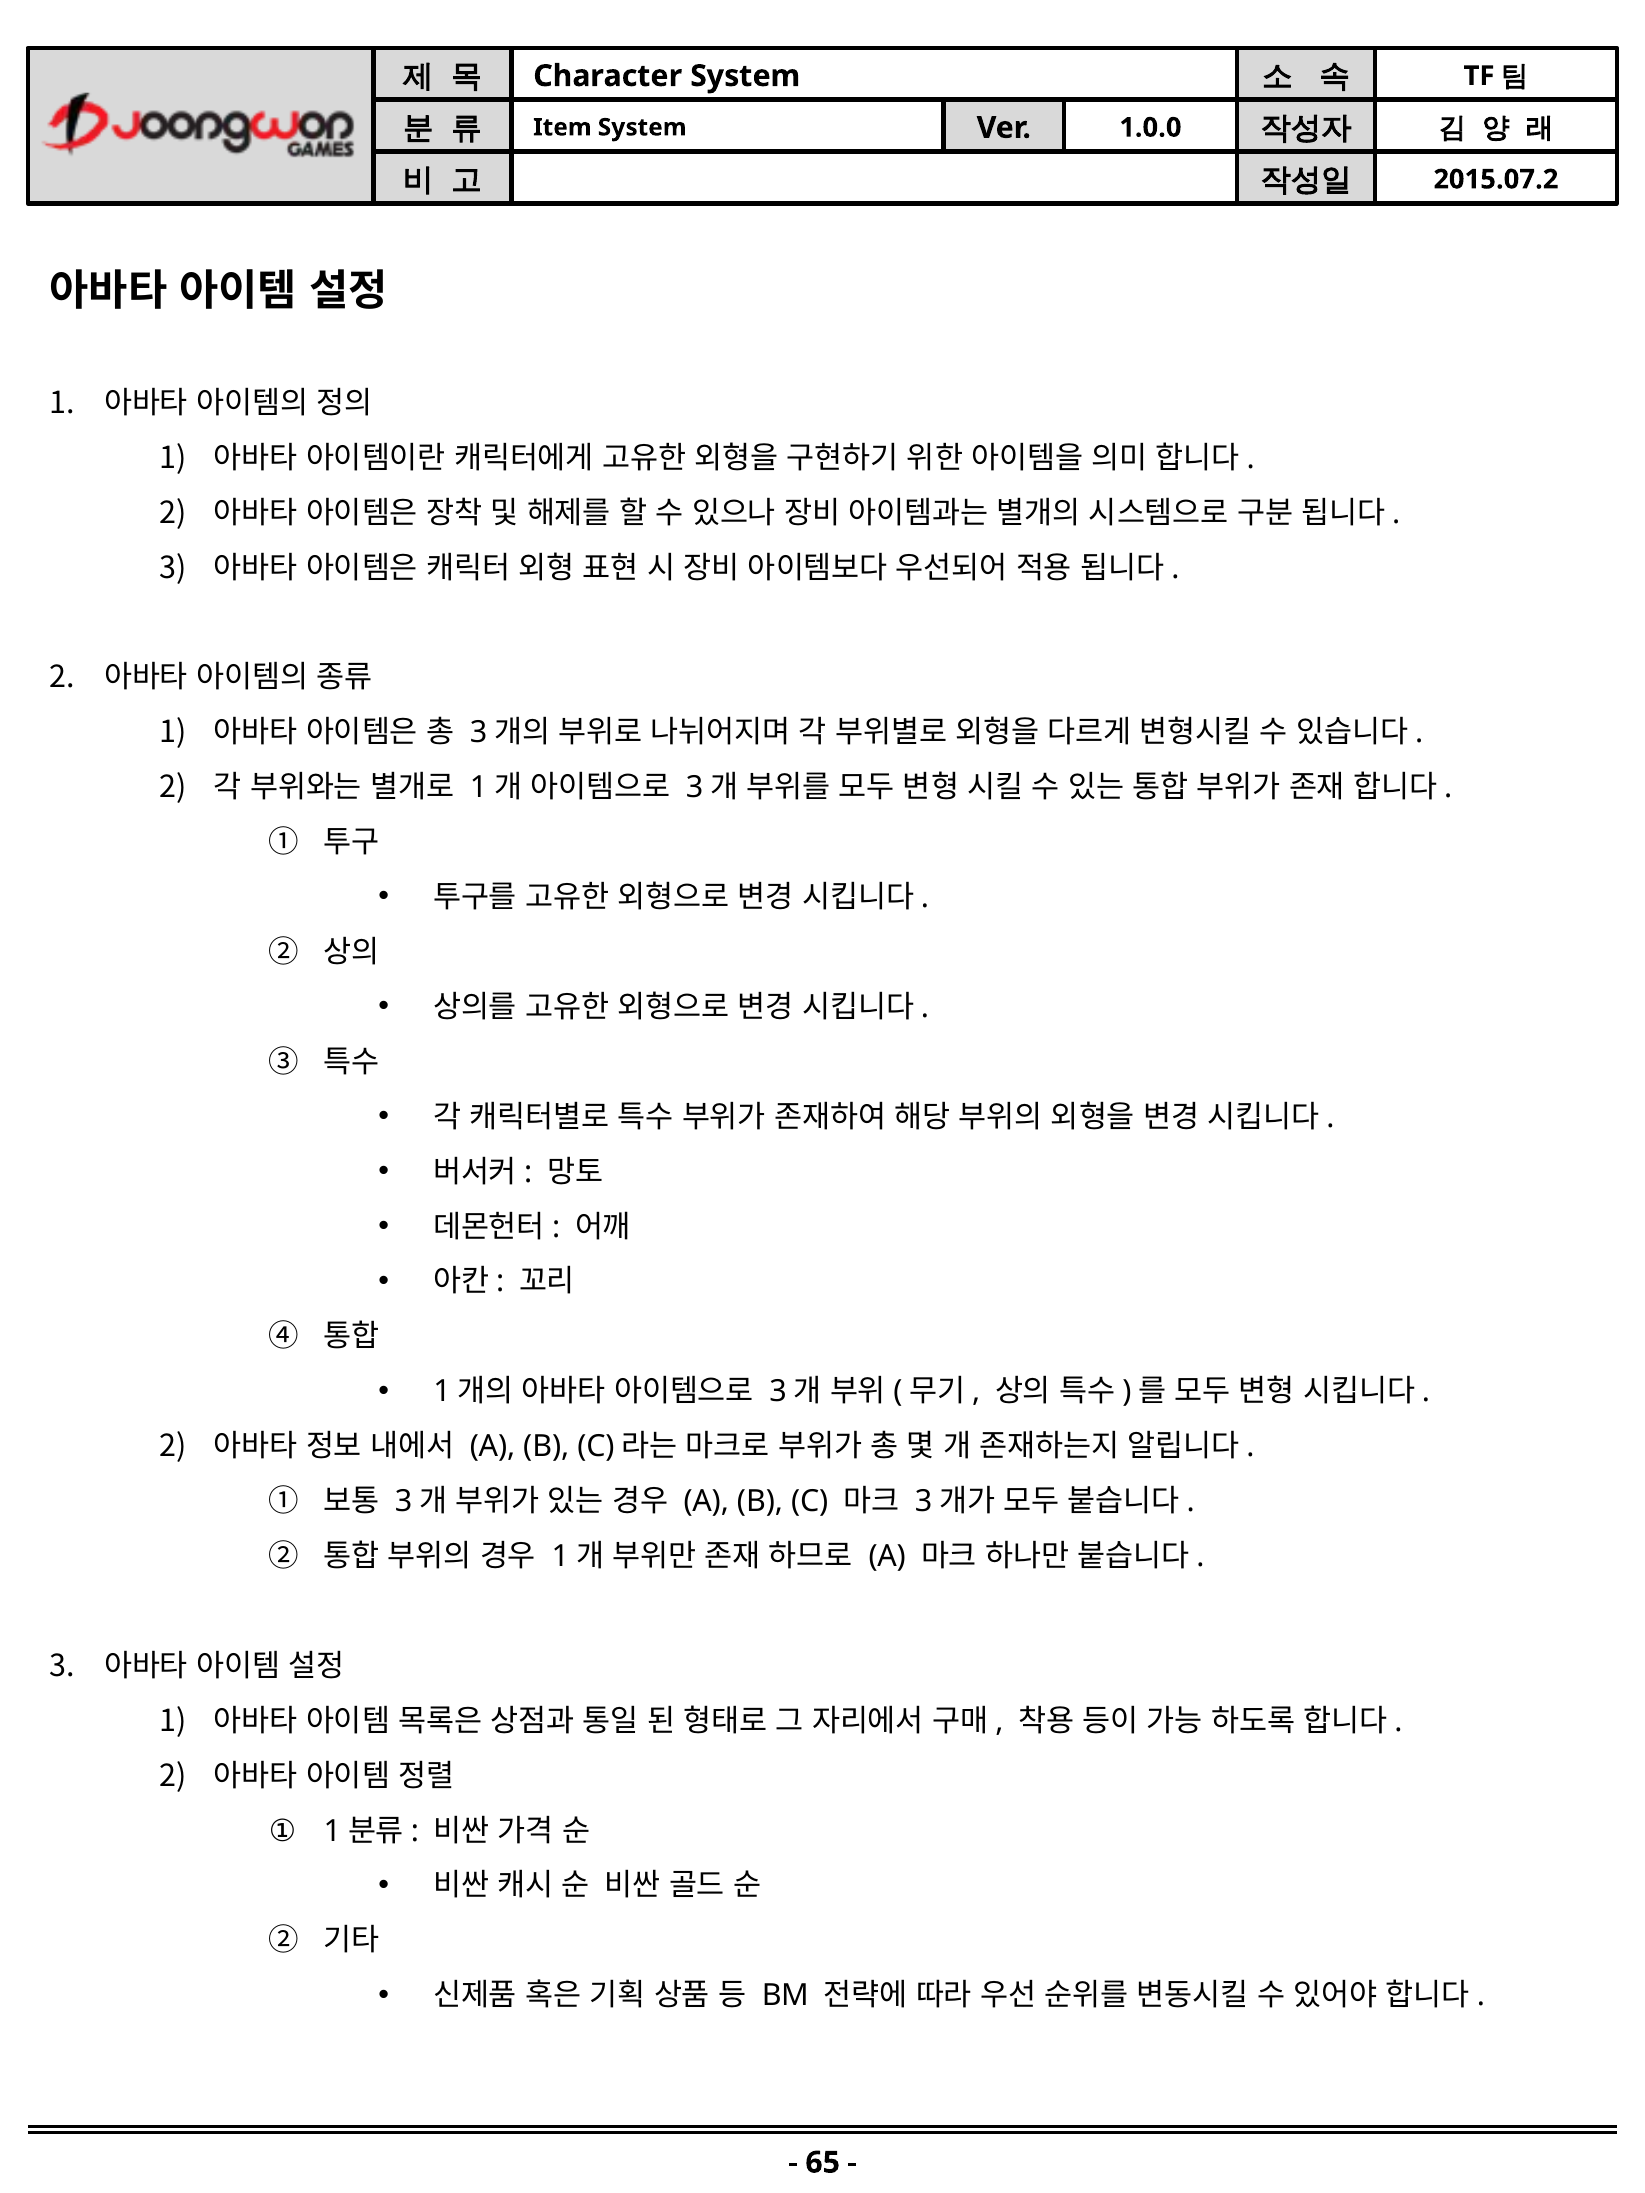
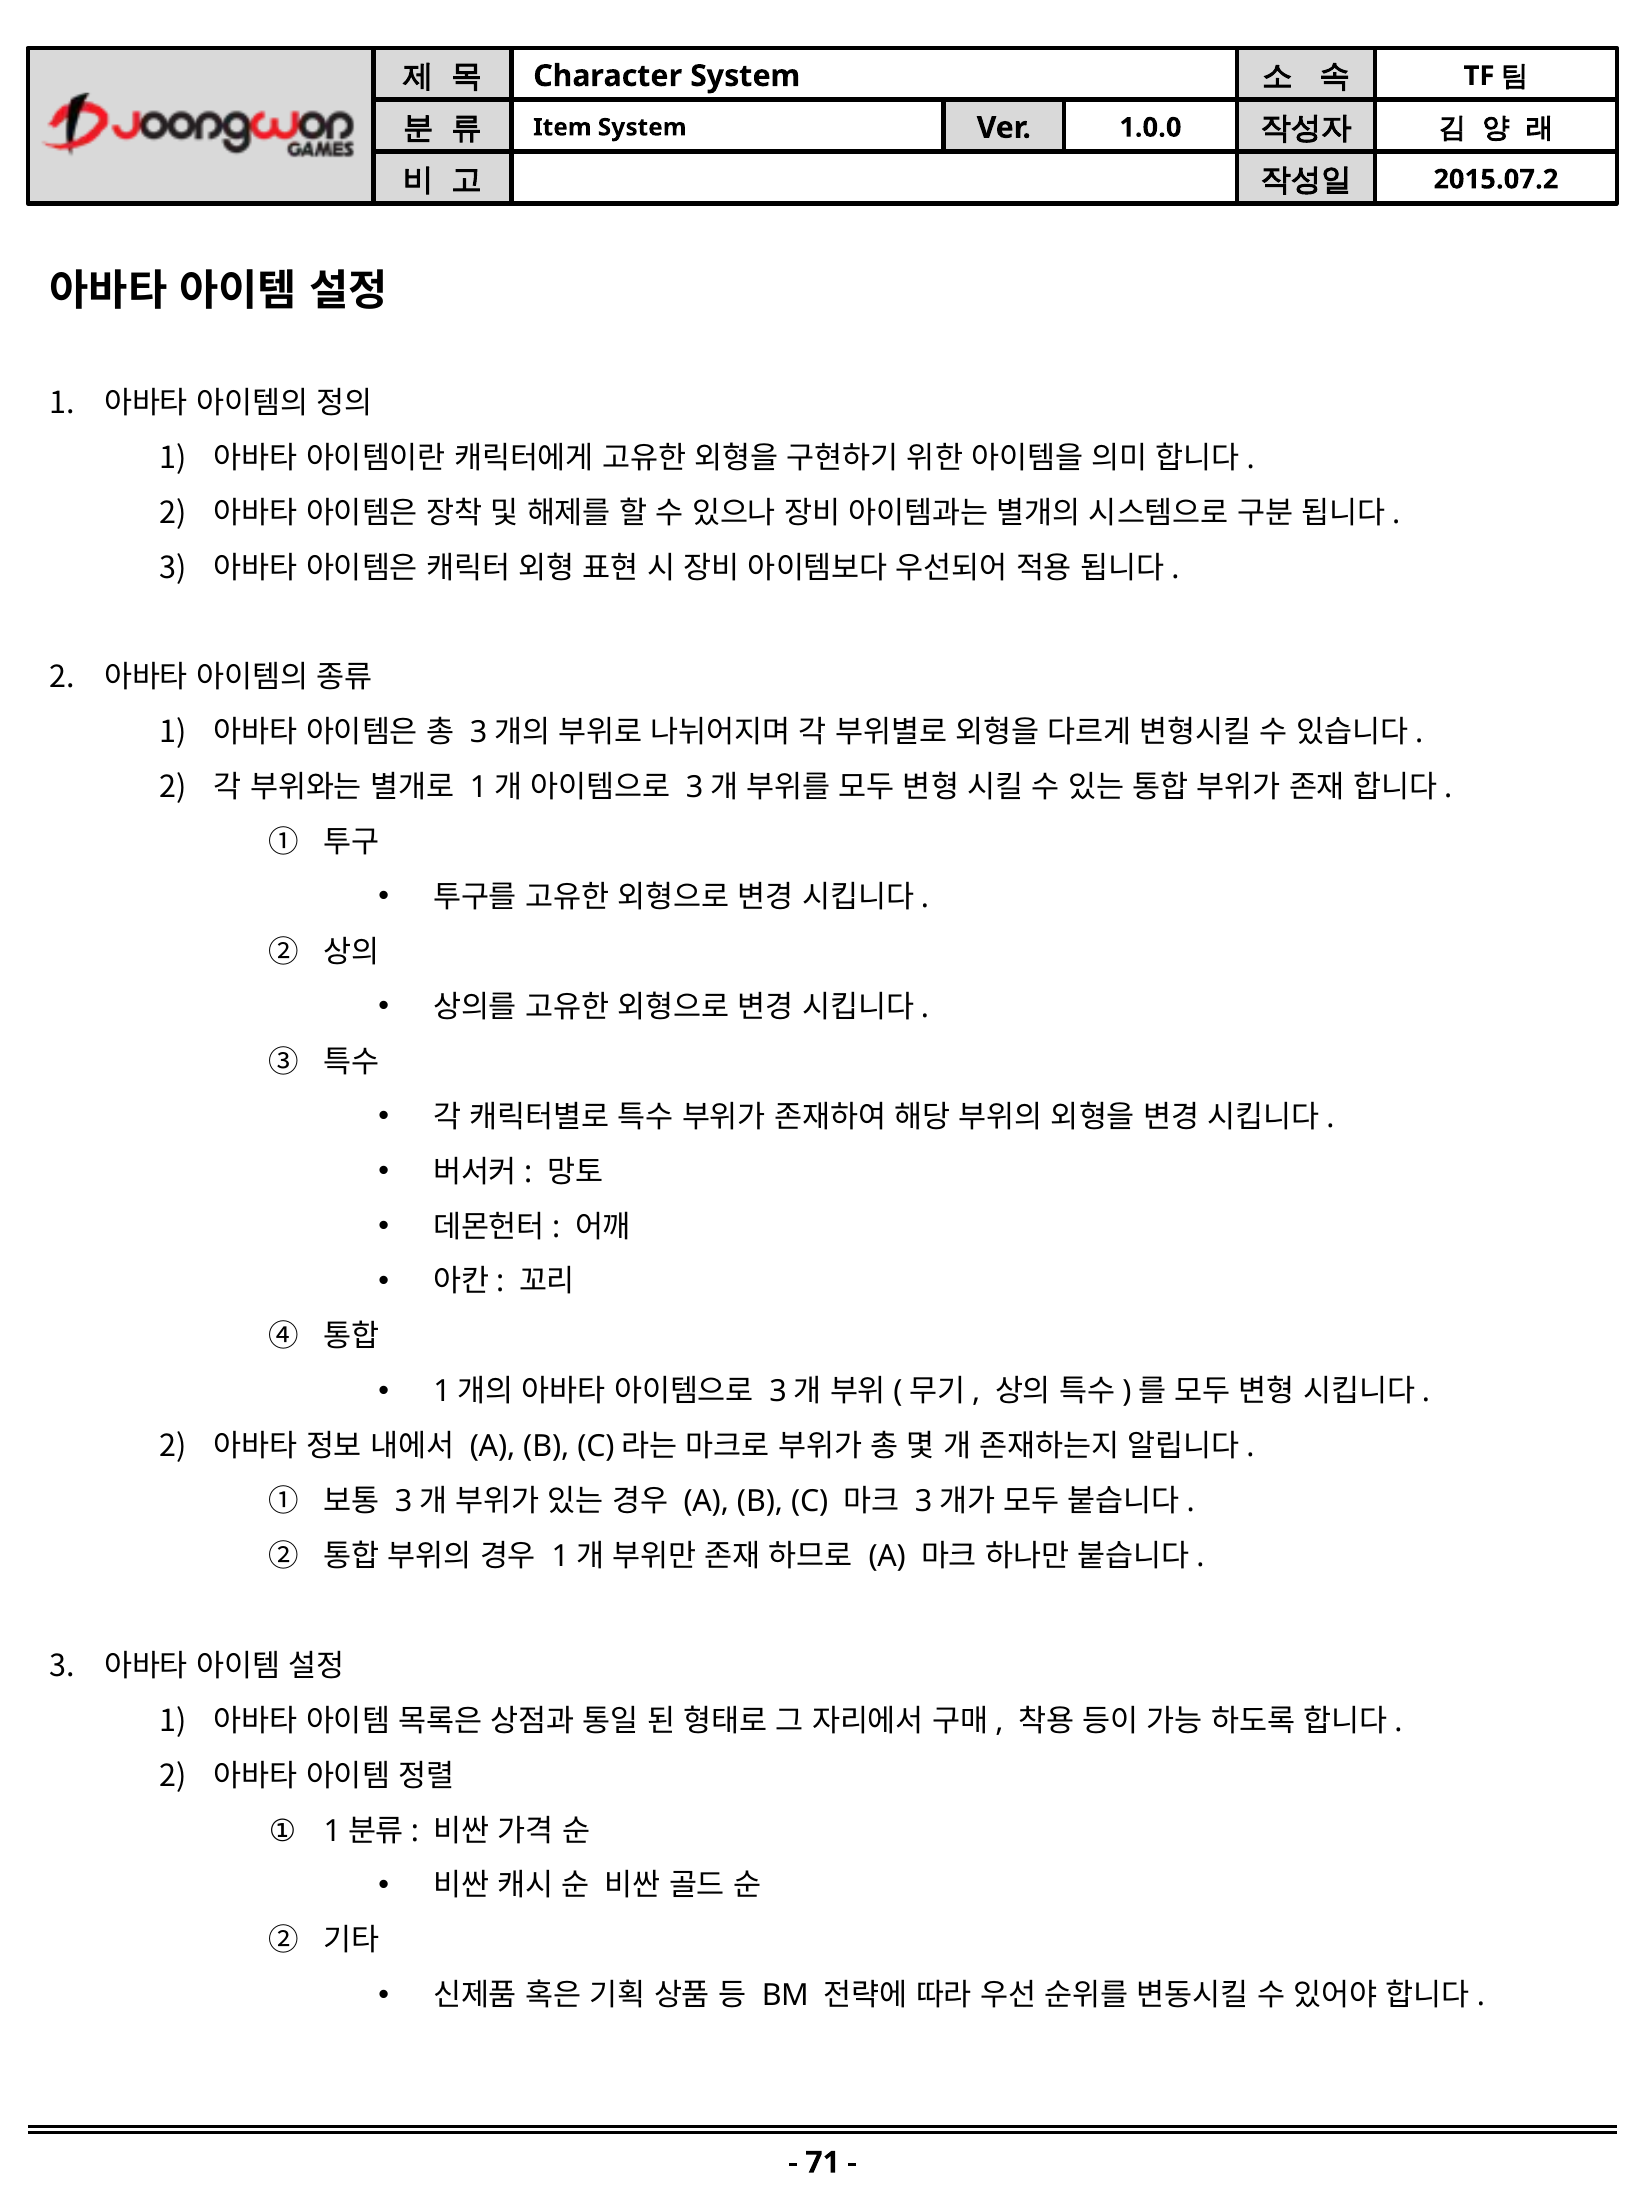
65: 65 -> 71 (823, 2163)
